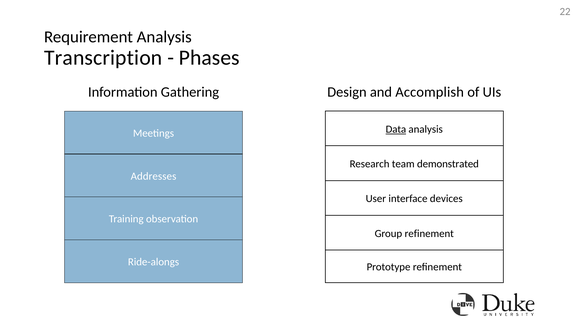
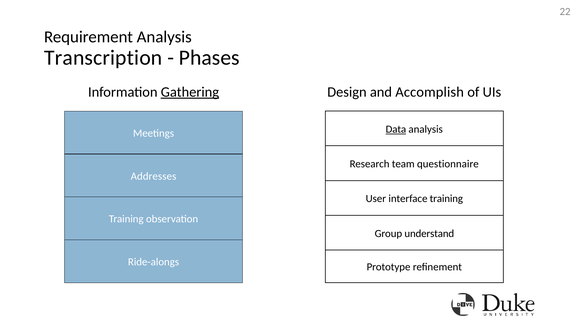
Gathering underline: none -> present (190, 92)
demonstrated: demonstrated -> questionnaire (448, 164)
interface devices: devices -> training (446, 199)
Group refinement: refinement -> understand (429, 234)
